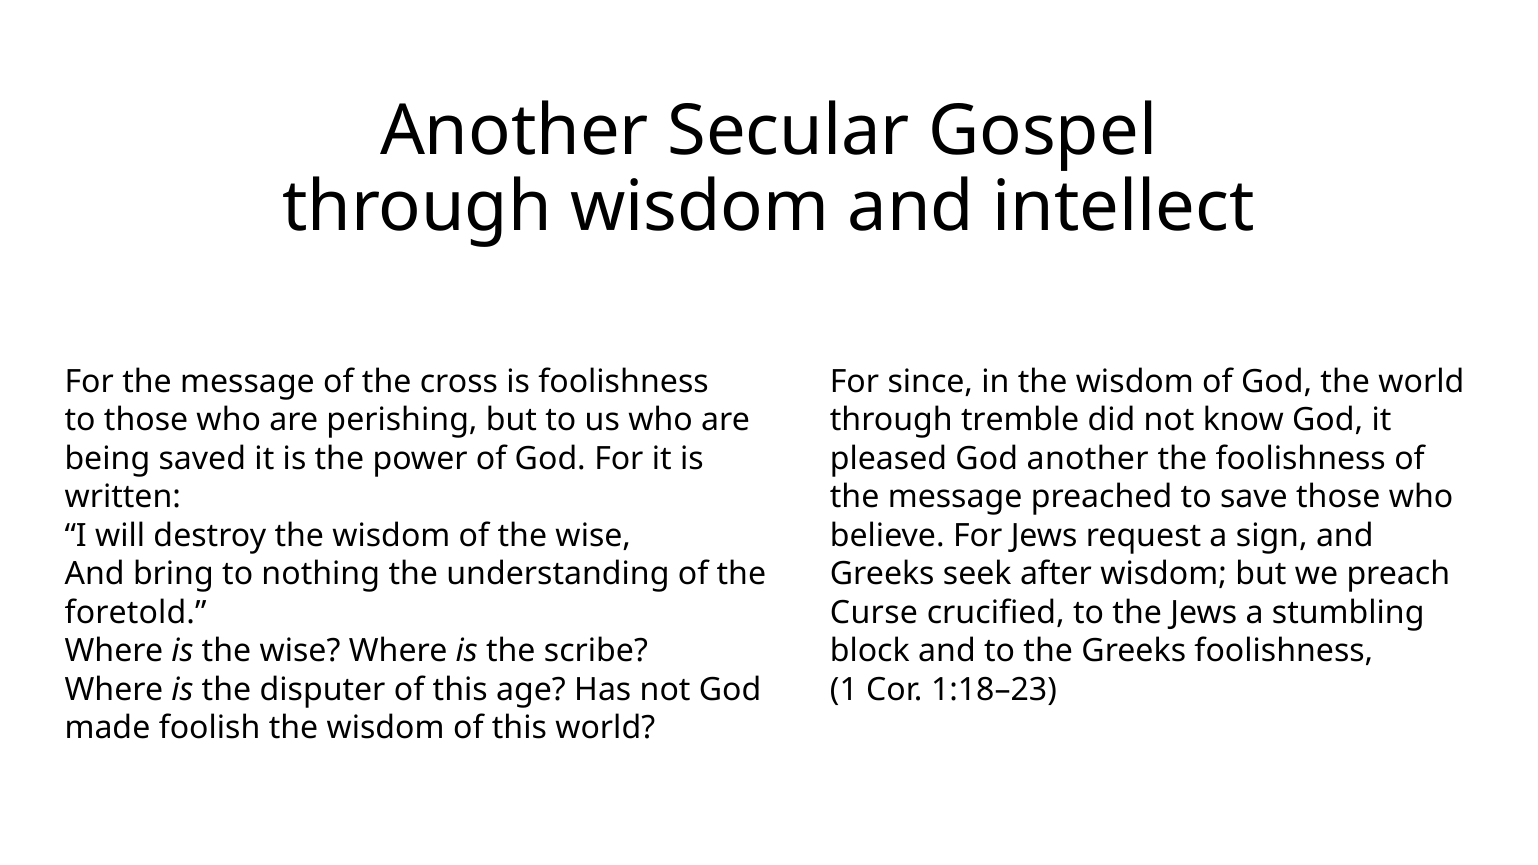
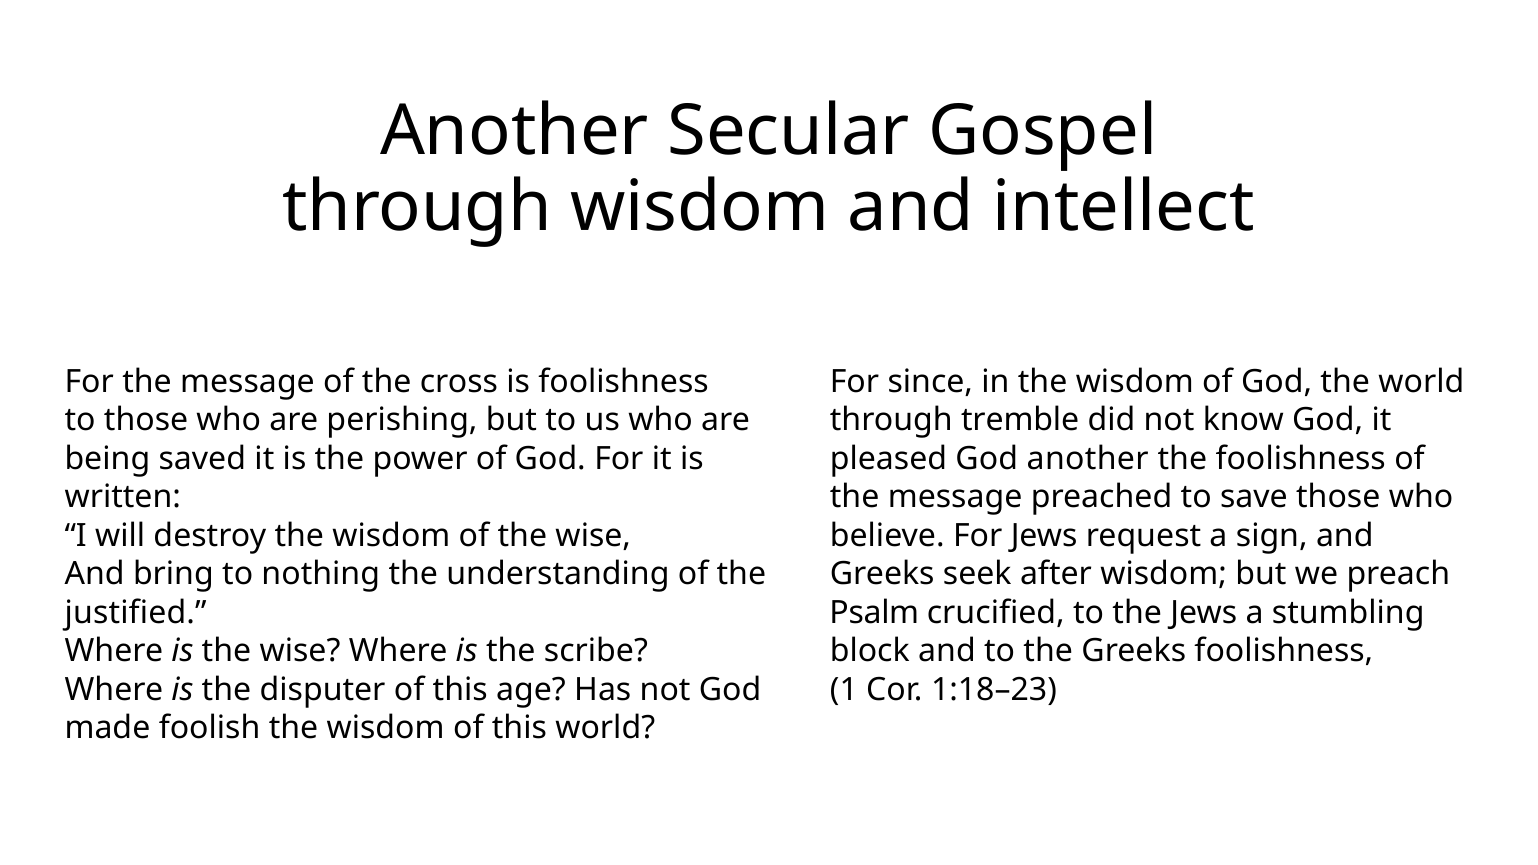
foretold: foretold -> justified (136, 613)
Curse: Curse -> Psalm (874, 613)
